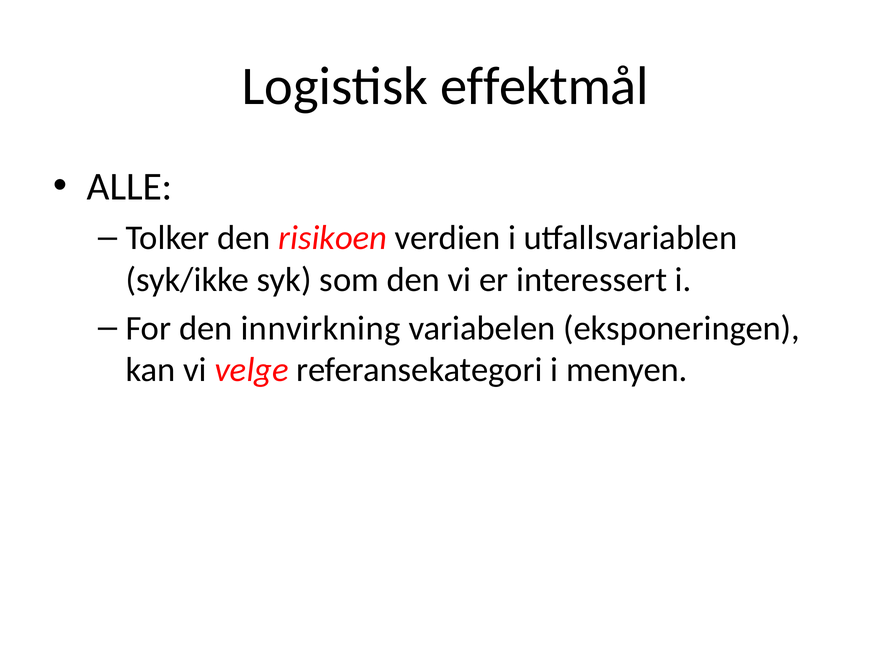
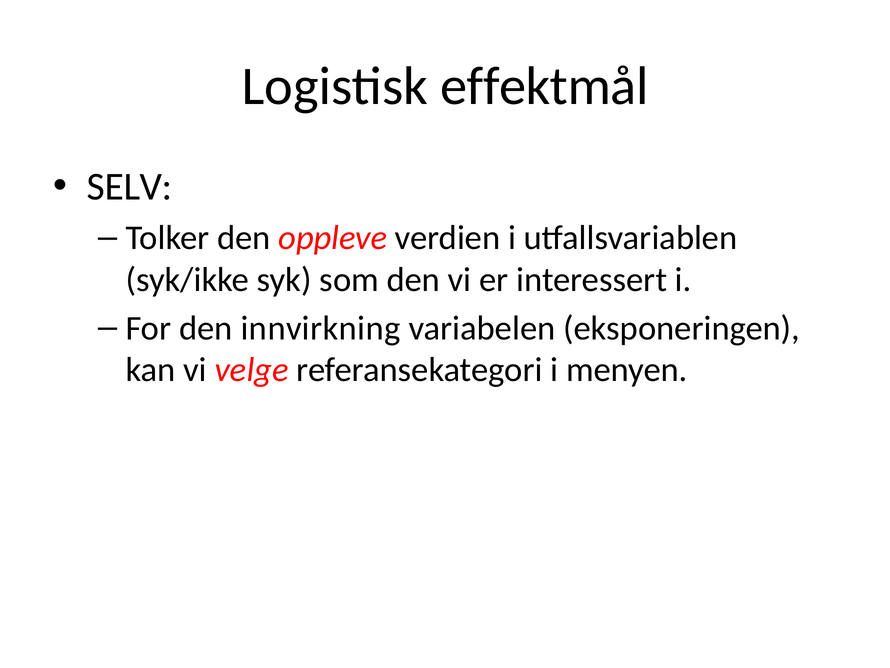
ALLE: ALLE -> SELV (130, 187)
risikoen: risikoen -> oppleve (333, 238)
